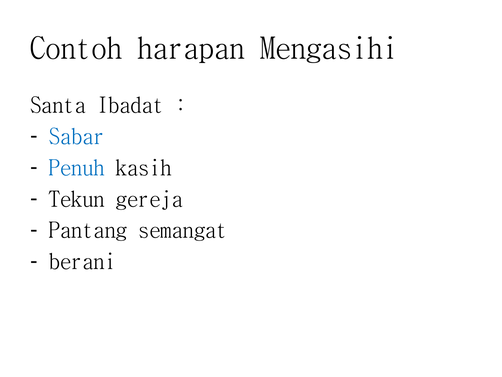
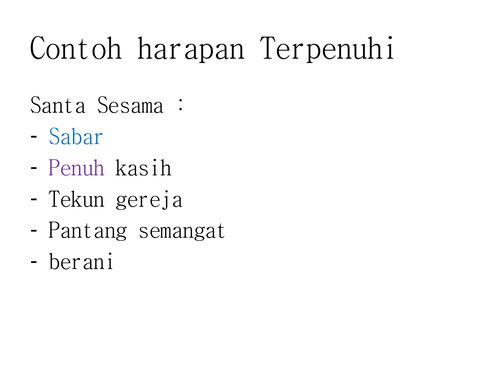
Mengasihi: Mengasihi -> Terpenuhi (329, 49)
Ibadat: Ibadat -> Sesama (131, 105)
Penuh colour: blue -> purple (77, 168)
